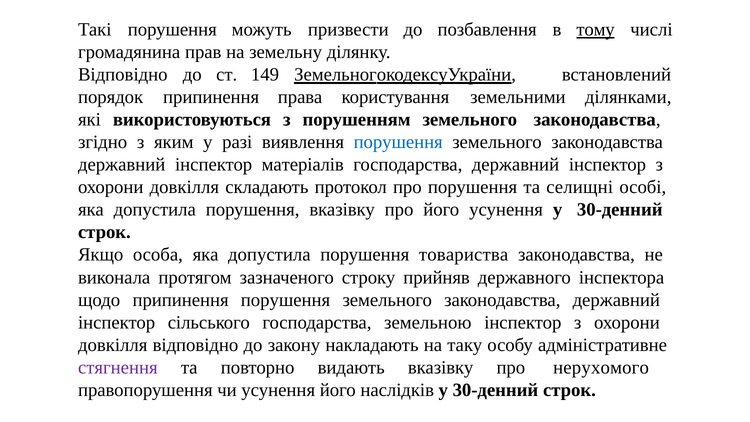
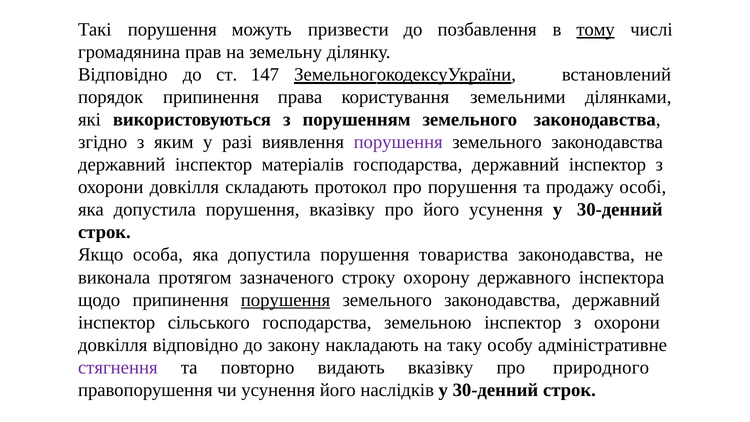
149: 149 -> 147 (265, 75)
порушення colour: blue -> purple (398, 142)
селищні: селищні -> продажу (580, 187)
прийняв: прийняв -> охорону (437, 277)
порушення underline: none -> present (286, 300)
нерухомого: нерухомого -> природного (601, 367)
